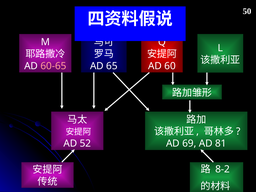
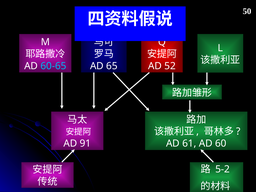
60-65 colour: pink -> light blue (53, 66)
60: 60 -> 52 (170, 66)
52: 52 -> 91 (85, 143)
69: 69 -> 61 (189, 143)
81: 81 -> 60 (221, 143)
8-2: 8-2 -> 5-2 (223, 169)
